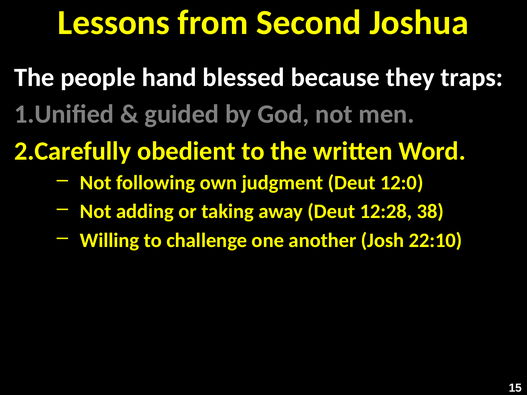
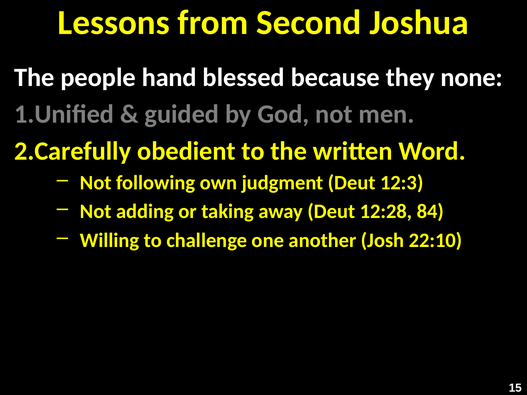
traps: traps -> none (472, 77)
12:0: 12:0 -> 12:3 (402, 183)
38: 38 -> 84 (430, 212)
